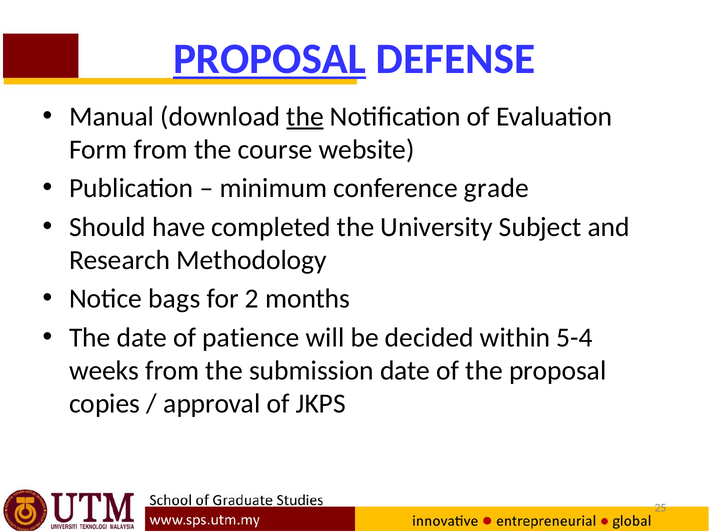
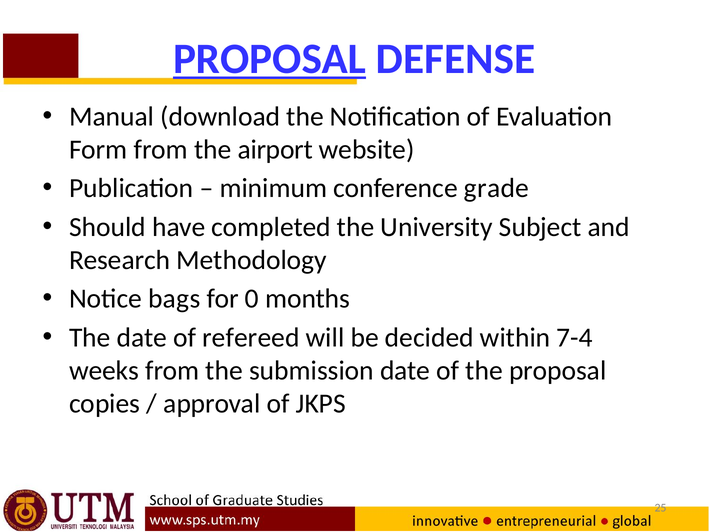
the underline: present -> none (305, 117)
course: course -> airport (275, 150)
2: 2 -> 0 (252, 299)
patience: patience -> refereed (251, 337)
5-4: 5-4 -> 7-4 (575, 337)
